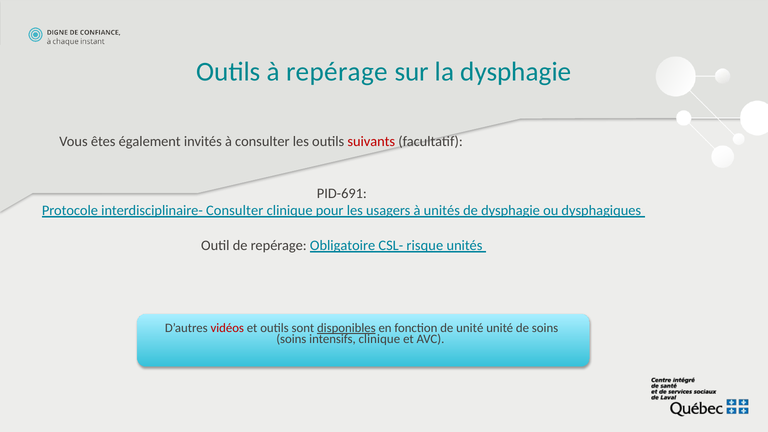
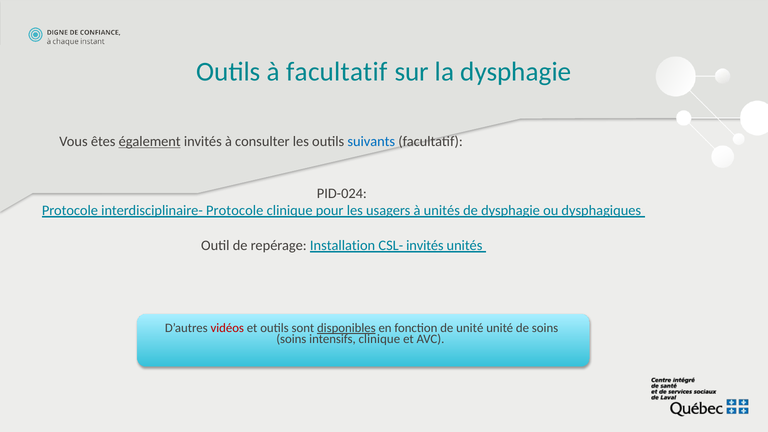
à repérage: repérage -> facultatif (337, 72)
également underline: none -> present (150, 142)
suivants colour: red -> blue (371, 142)
PID-691: PID-691 -> PID-024 (342, 193)
interdisciplinaire- Consulter: Consulter -> Protocole (235, 211)
Obligatoire: Obligatoire -> Installation (343, 246)
CSL- risque: risque -> invités (425, 246)
